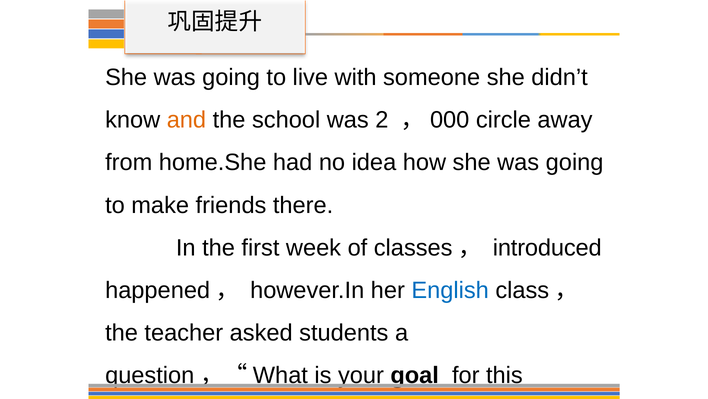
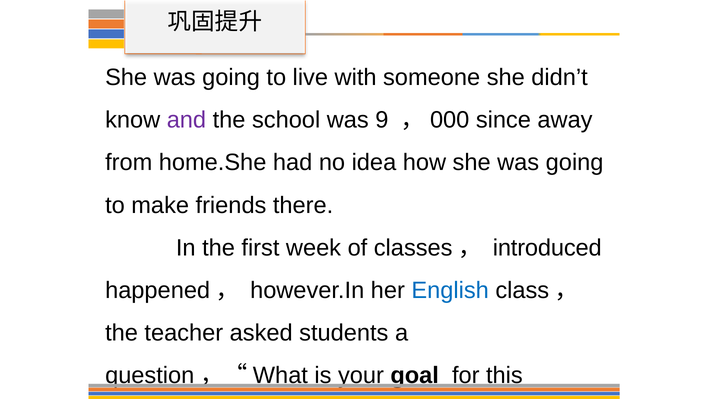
and colour: orange -> purple (186, 120)
2: 2 -> 9 (382, 120)
circle: circle -> since (503, 120)
